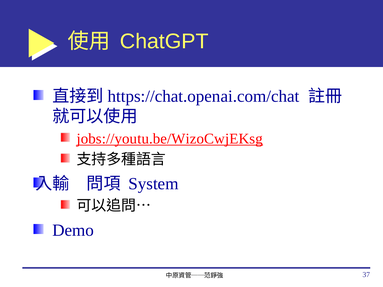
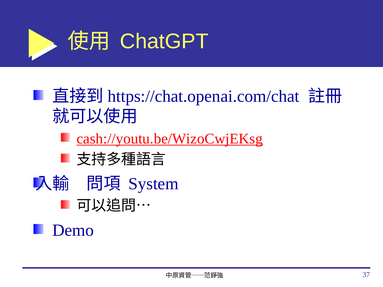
jobs://youtu.be/WizoCwjEKsg: jobs://youtu.be/WizoCwjEKsg -> cash://youtu.be/WizoCwjEKsg (170, 139)
